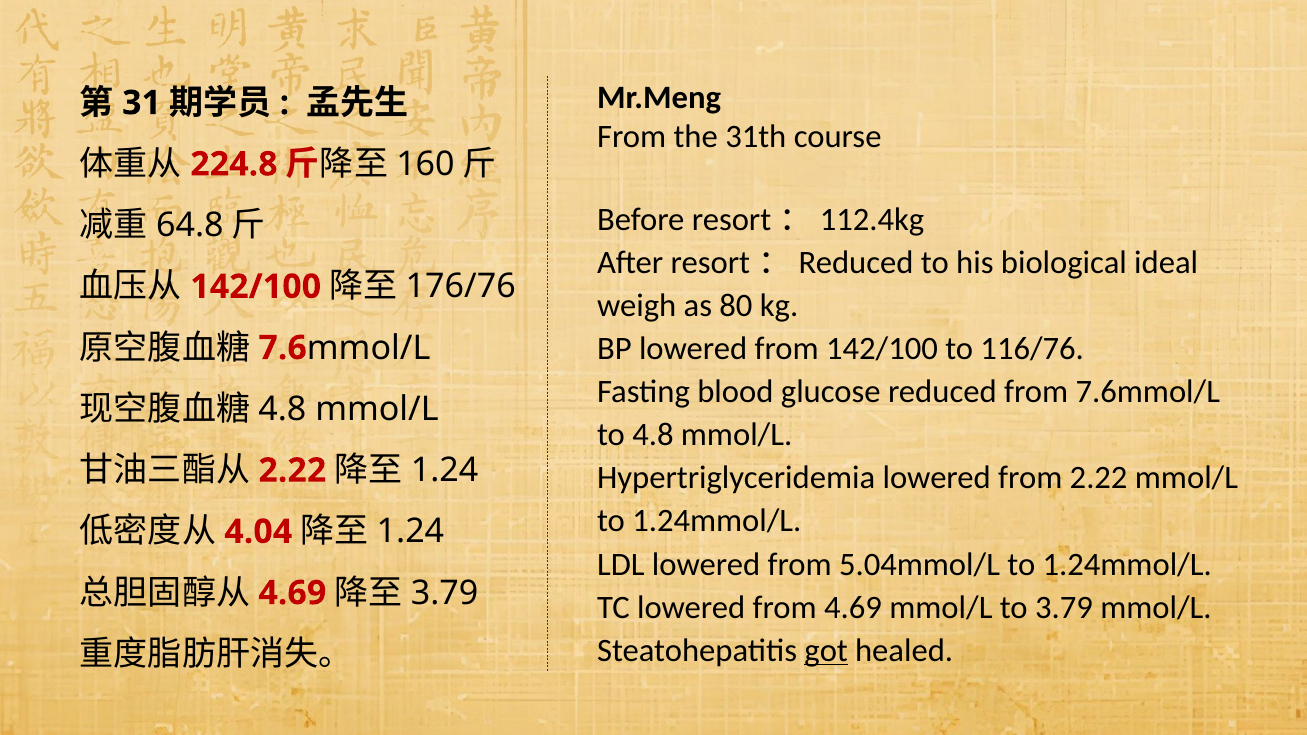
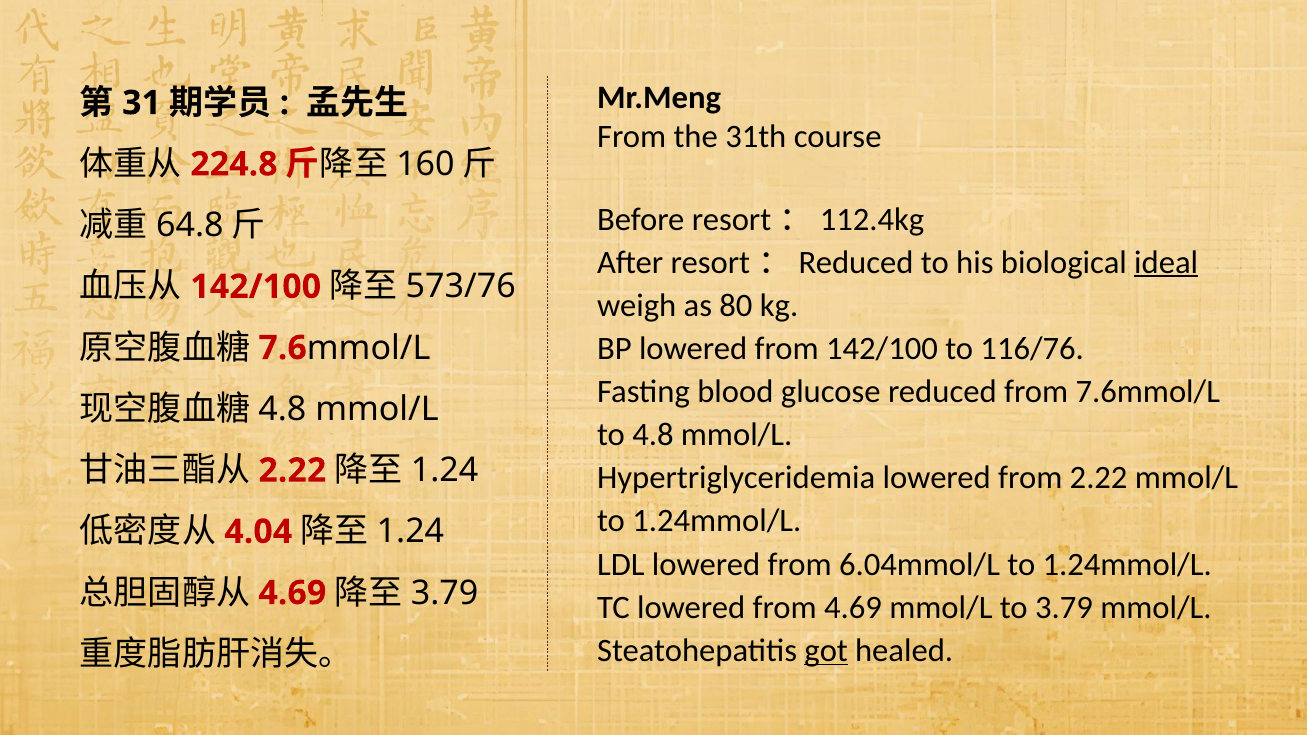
ideal underline: none -> present (1166, 262)
176/76: 176/76 -> 573/76 (461, 287)
5.04mmol/L: 5.04mmol/L -> 6.04mmol/L (920, 564)
